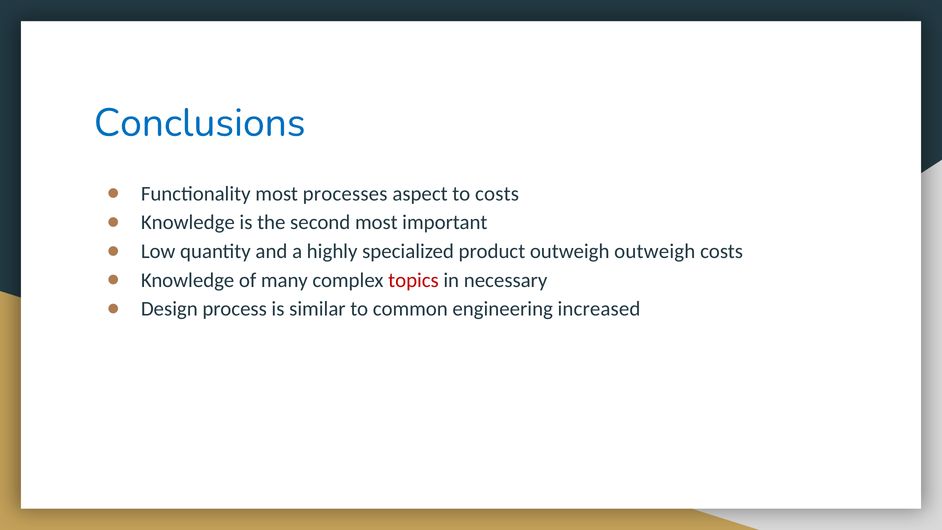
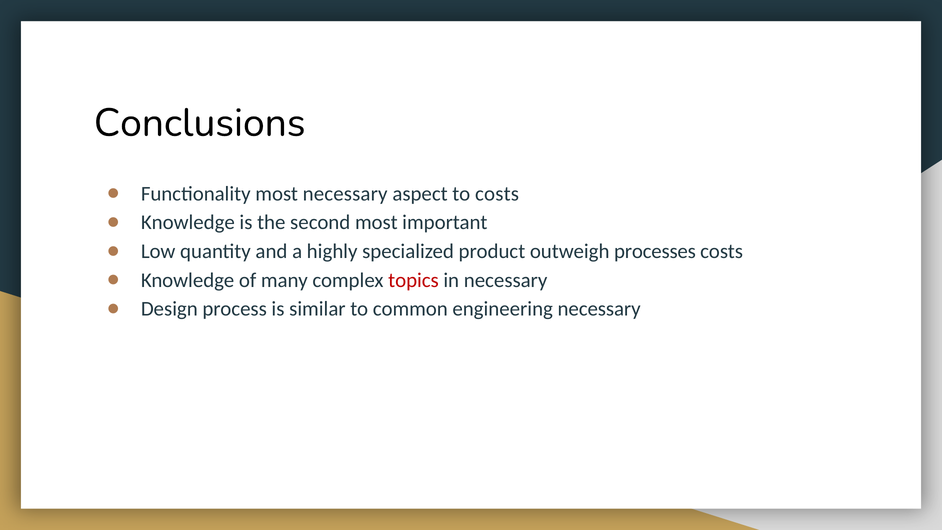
Conclusions colour: blue -> black (200, 123)
most processes: processes -> necessary (345, 194)
outweigh outweigh: outweigh -> processes (655, 251)
engineering increased: increased -> necessary (599, 309)
